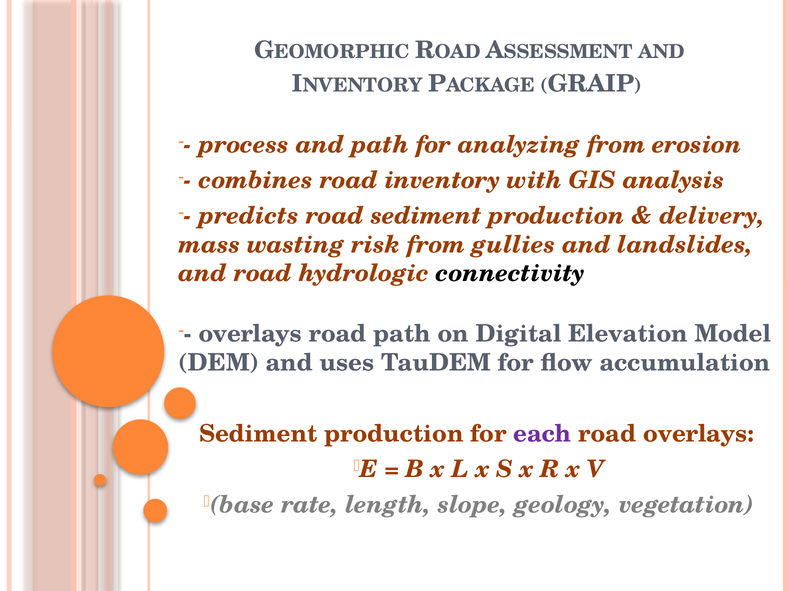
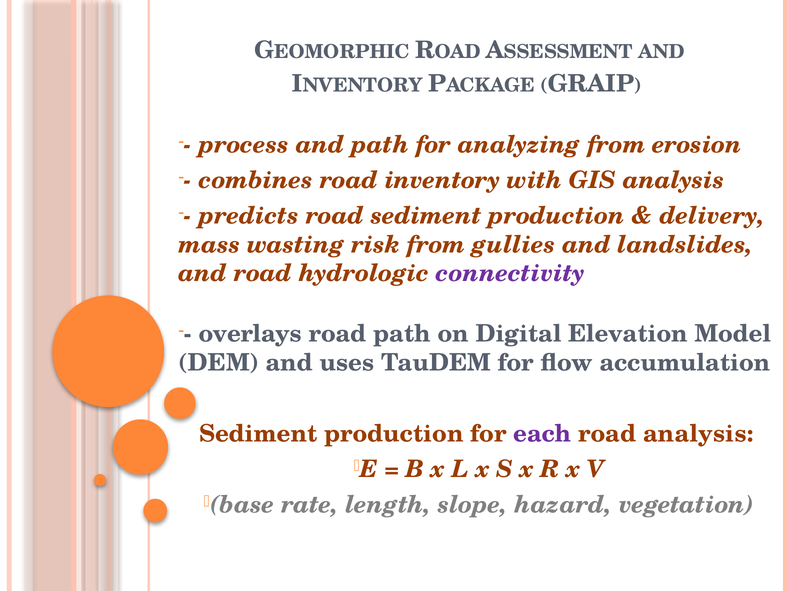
connectivity colour: black -> purple (510, 273)
road overlays: overlays -> analysis (698, 434)
geology: geology -> hazard (563, 505)
